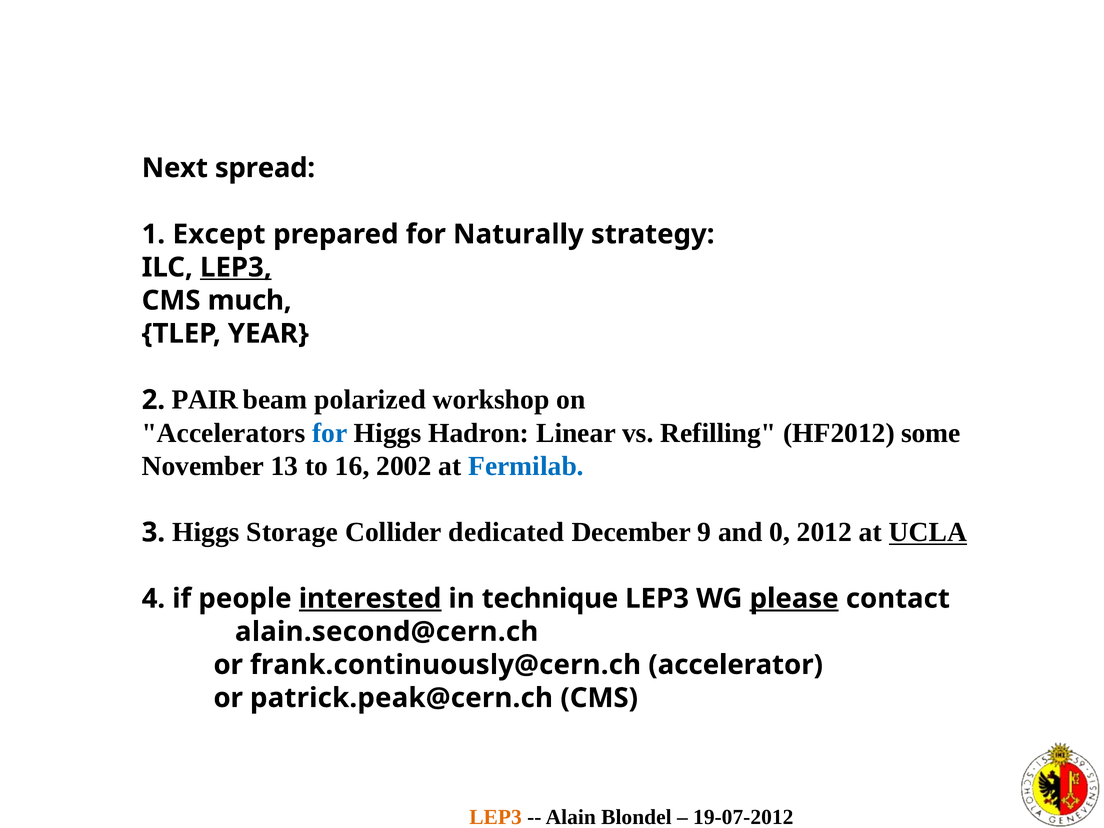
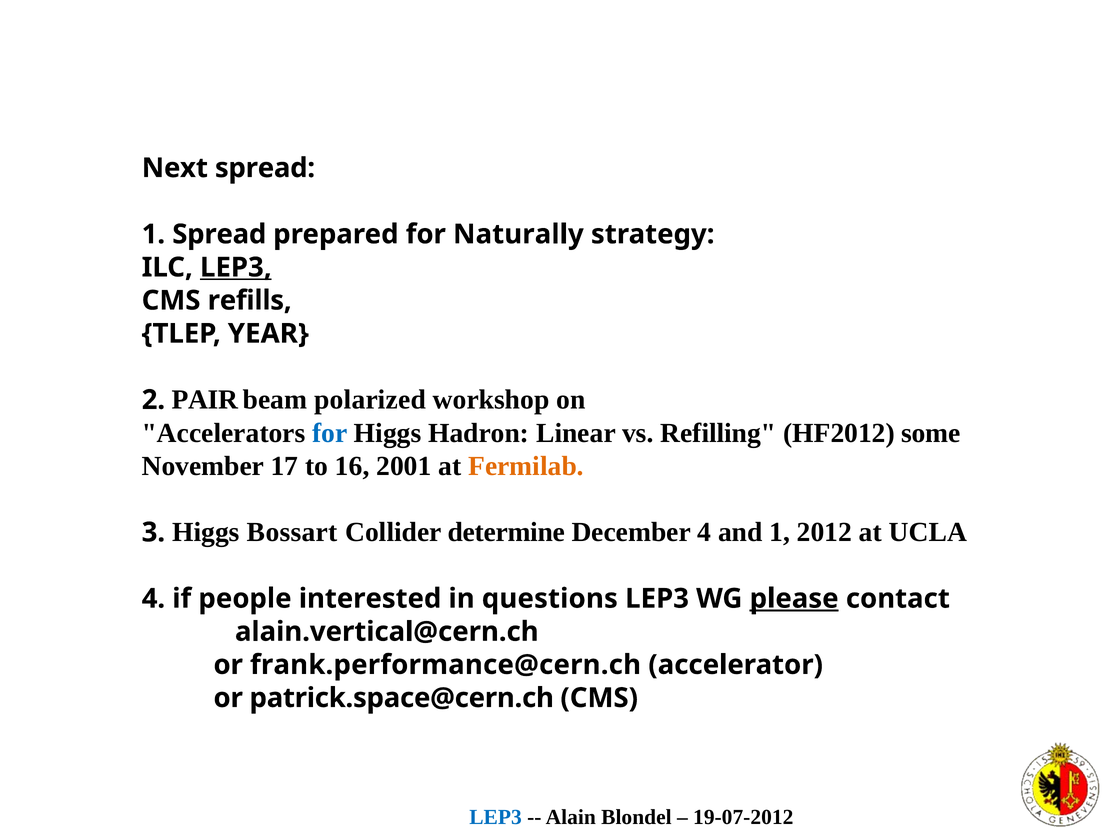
1 Except: Except -> Spread (219, 234)
much: much -> refills (250, 300)
13: 13 -> 17 (284, 466)
2002: 2002 -> 2001 (404, 466)
Fermilab colour: blue -> orange (526, 466)
Storage: Storage -> Bossart (292, 532)
dedicated: dedicated -> determine (506, 532)
December 9: 9 -> 4 (704, 532)
and 0: 0 -> 1 (780, 532)
UCLA underline: present -> none (928, 532)
interested underline: present -> none (370, 599)
technique: technique -> questions (550, 599)
alain.second@cern.ch: alain.second@cern.ch -> alain.vertical@cern.ch (387, 632)
frank.continuously@cern.ch: frank.continuously@cern.ch -> frank.performance@cern.ch (446, 665)
patrick.peak@cern.ch: patrick.peak@cern.ch -> patrick.space@cern.ch (402, 698)
LEP3 colour: orange -> blue (496, 817)
